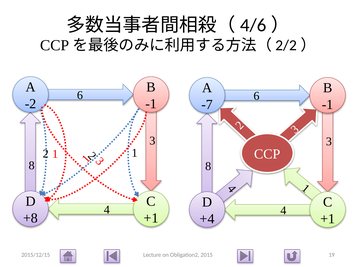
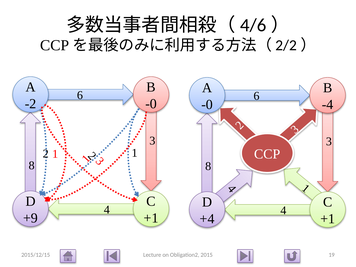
-1: -1 -> -0 (151, 104)
-7: -7 -> -0 (207, 104)
-1: -1 -> -4 (328, 104)
+8: +8 -> +9 (31, 218)
